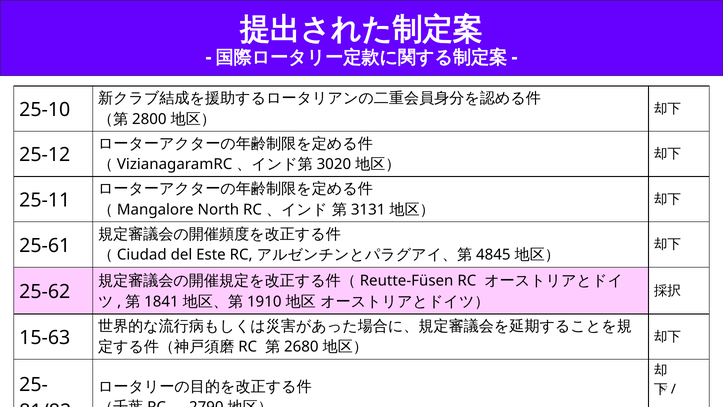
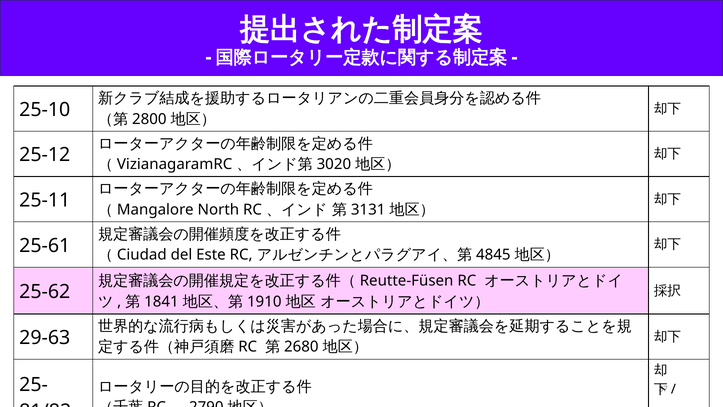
15-63: 15-63 -> 29-63 (45, 337)
